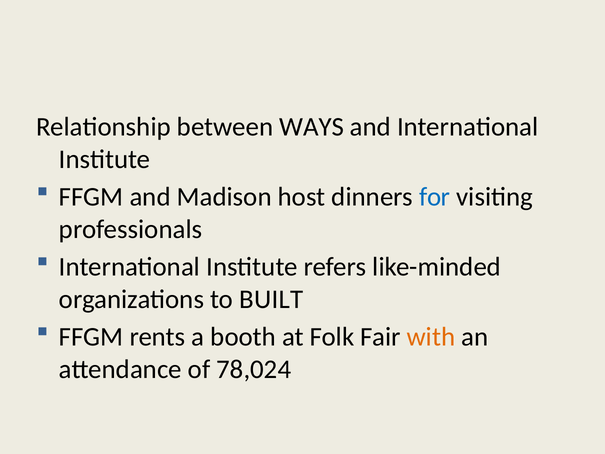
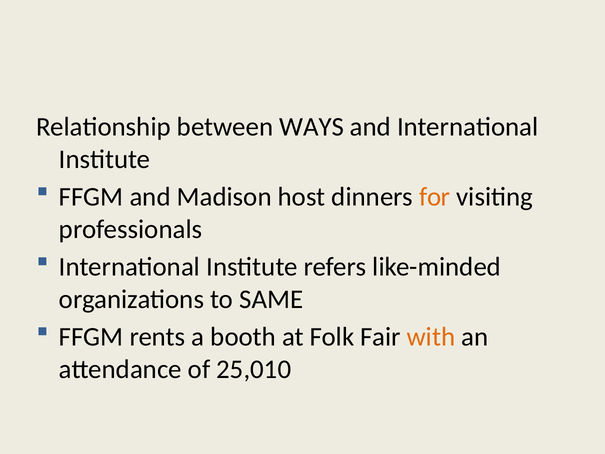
for colour: blue -> orange (435, 197)
BUILT: BUILT -> SAME (271, 299)
78,024: 78,024 -> 25,010 (254, 369)
